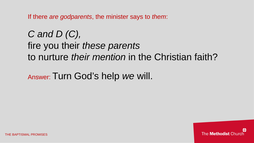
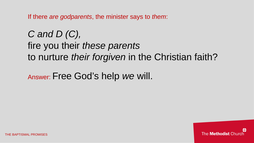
mention: mention -> forgiven (109, 57)
Turn: Turn -> Free (62, 76)
